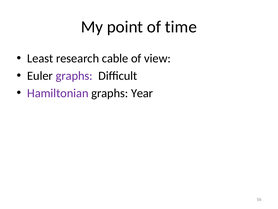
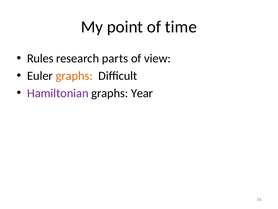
Least: Least -> Rules (40, 58)
cable: cable -> parts (115, 58)
graphs colour: purple -> orange (74, 76)
